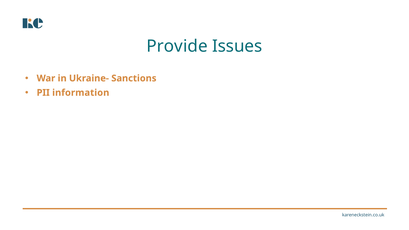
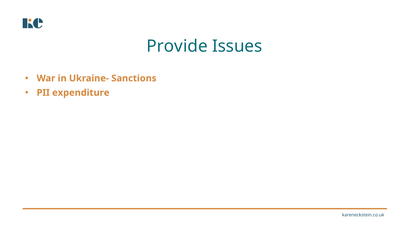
information: information -> expenditure (81, 93)
